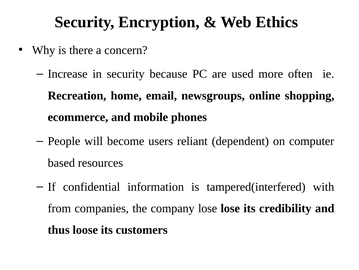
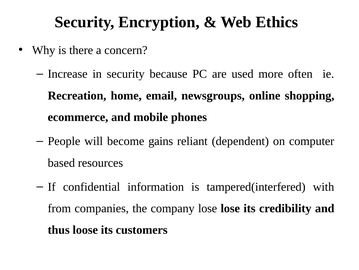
users: users -> gains (161, 141)
